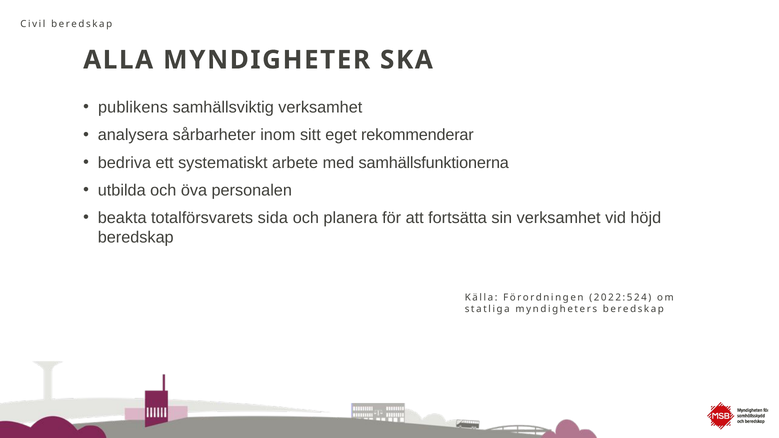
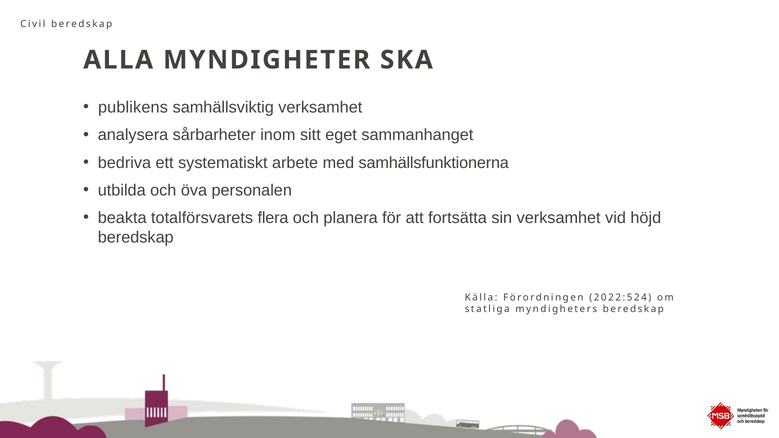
rekommenderar: rekommenderar -> sammanhanget (417, 135)
sida: sida -> flera (273, 218)
